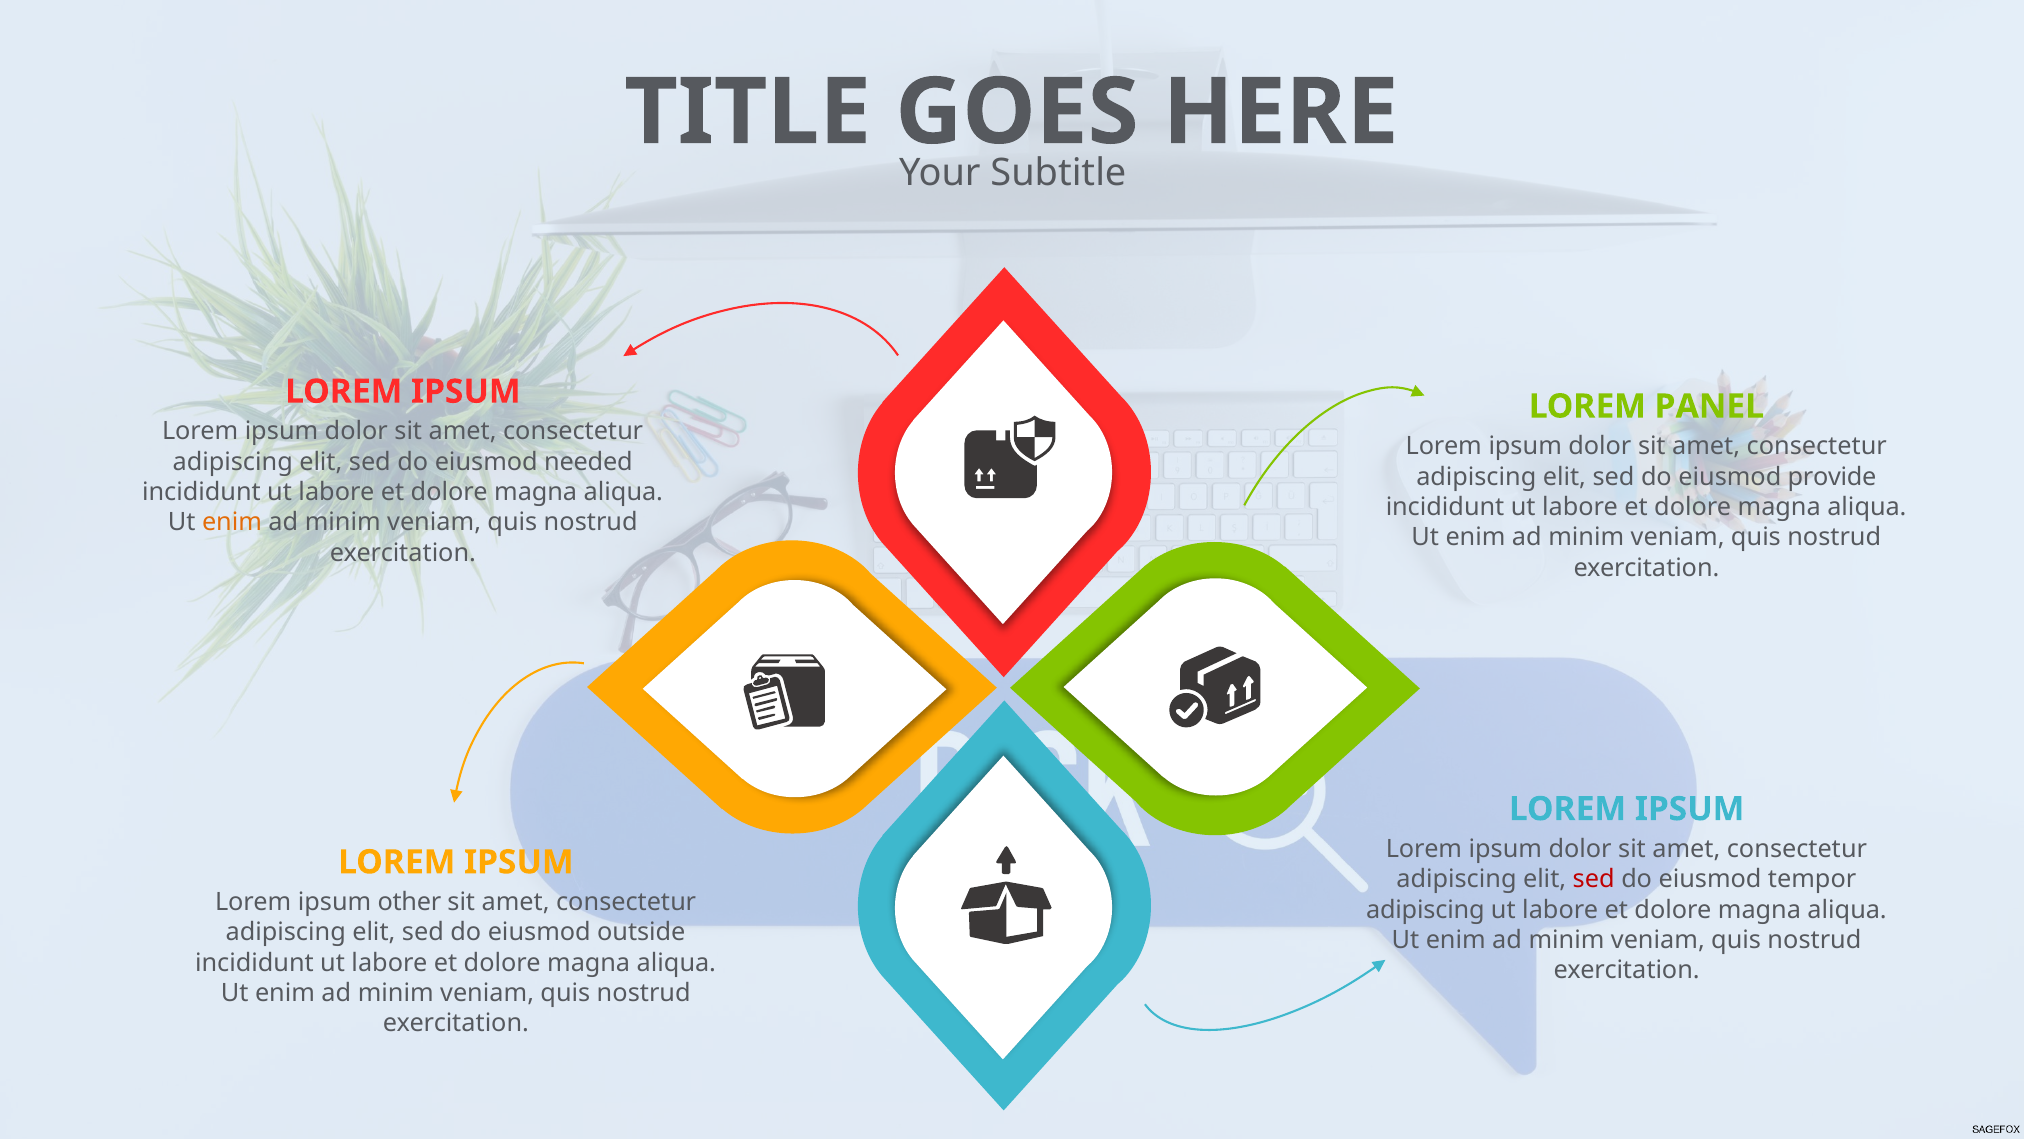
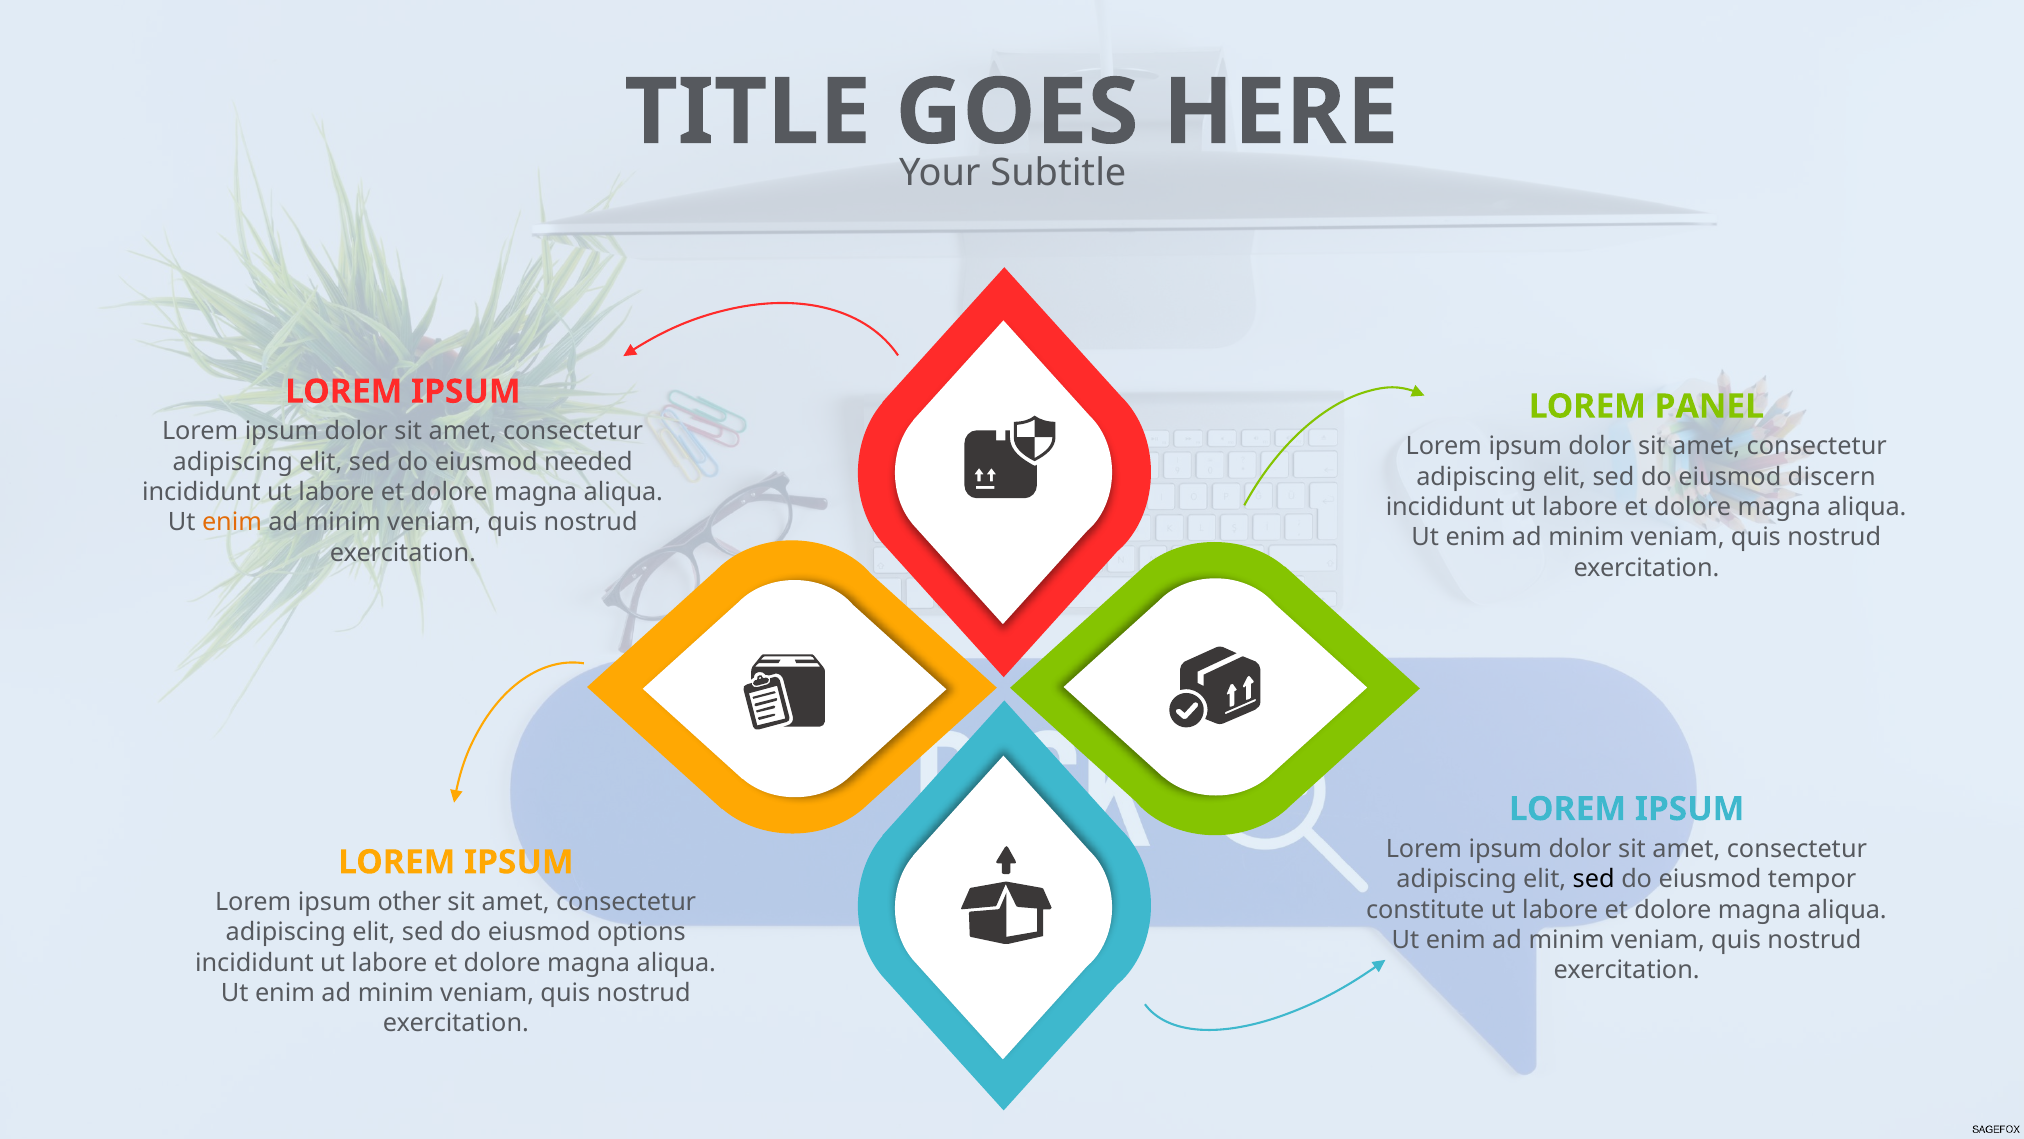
provide: provide -> discern (1832, 476)
sed colour: red -> black (1594, 879)
adipiscing: adipiscing -> constitute (1425, 909)
outside: outside -> options (641, 932)
